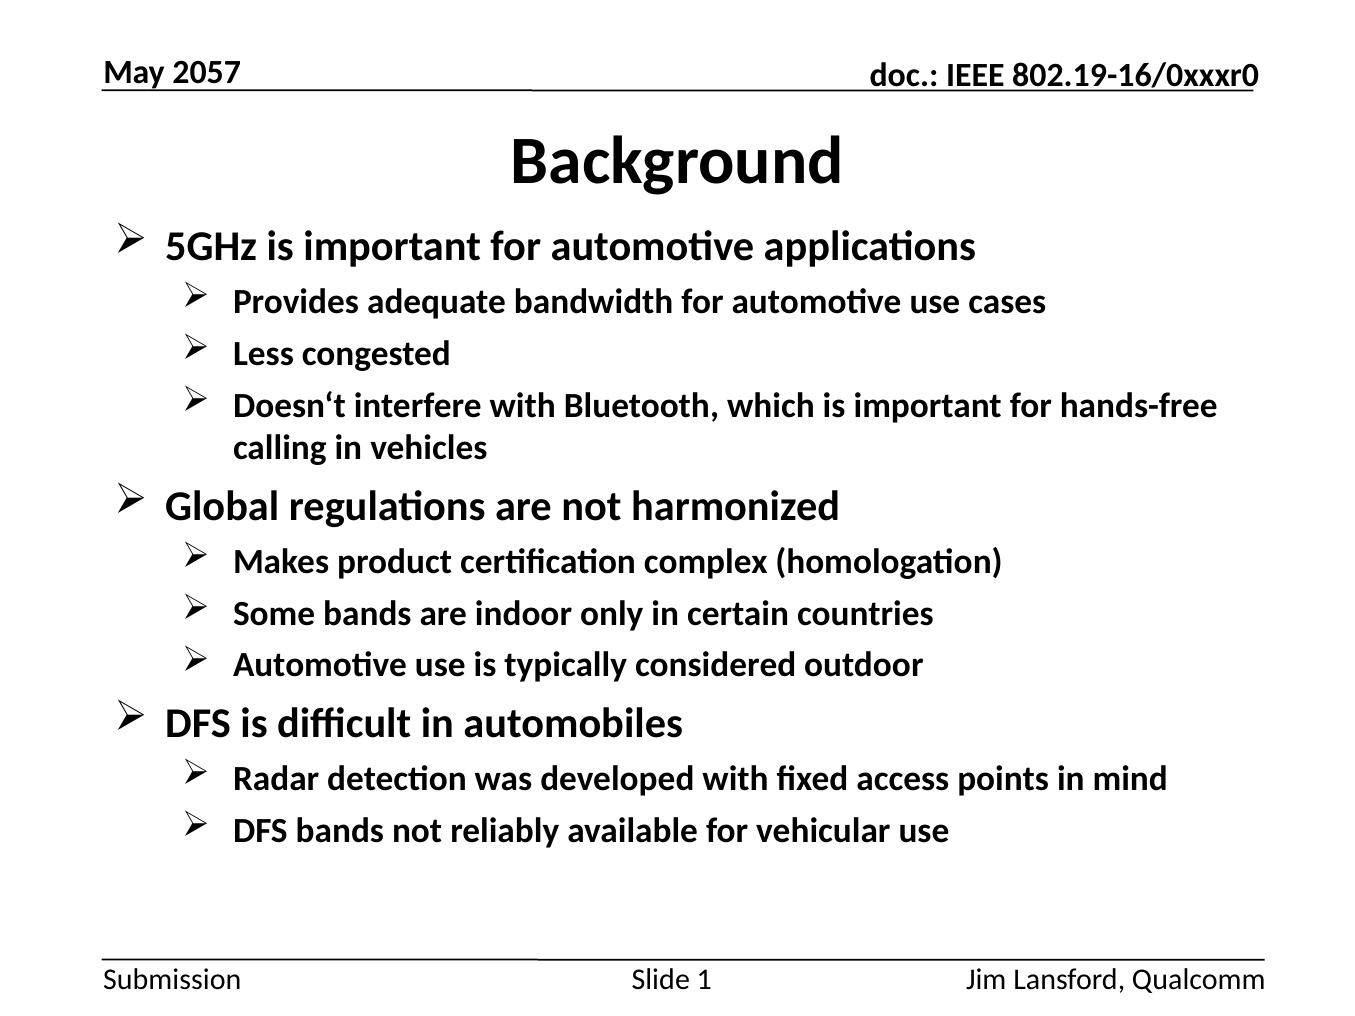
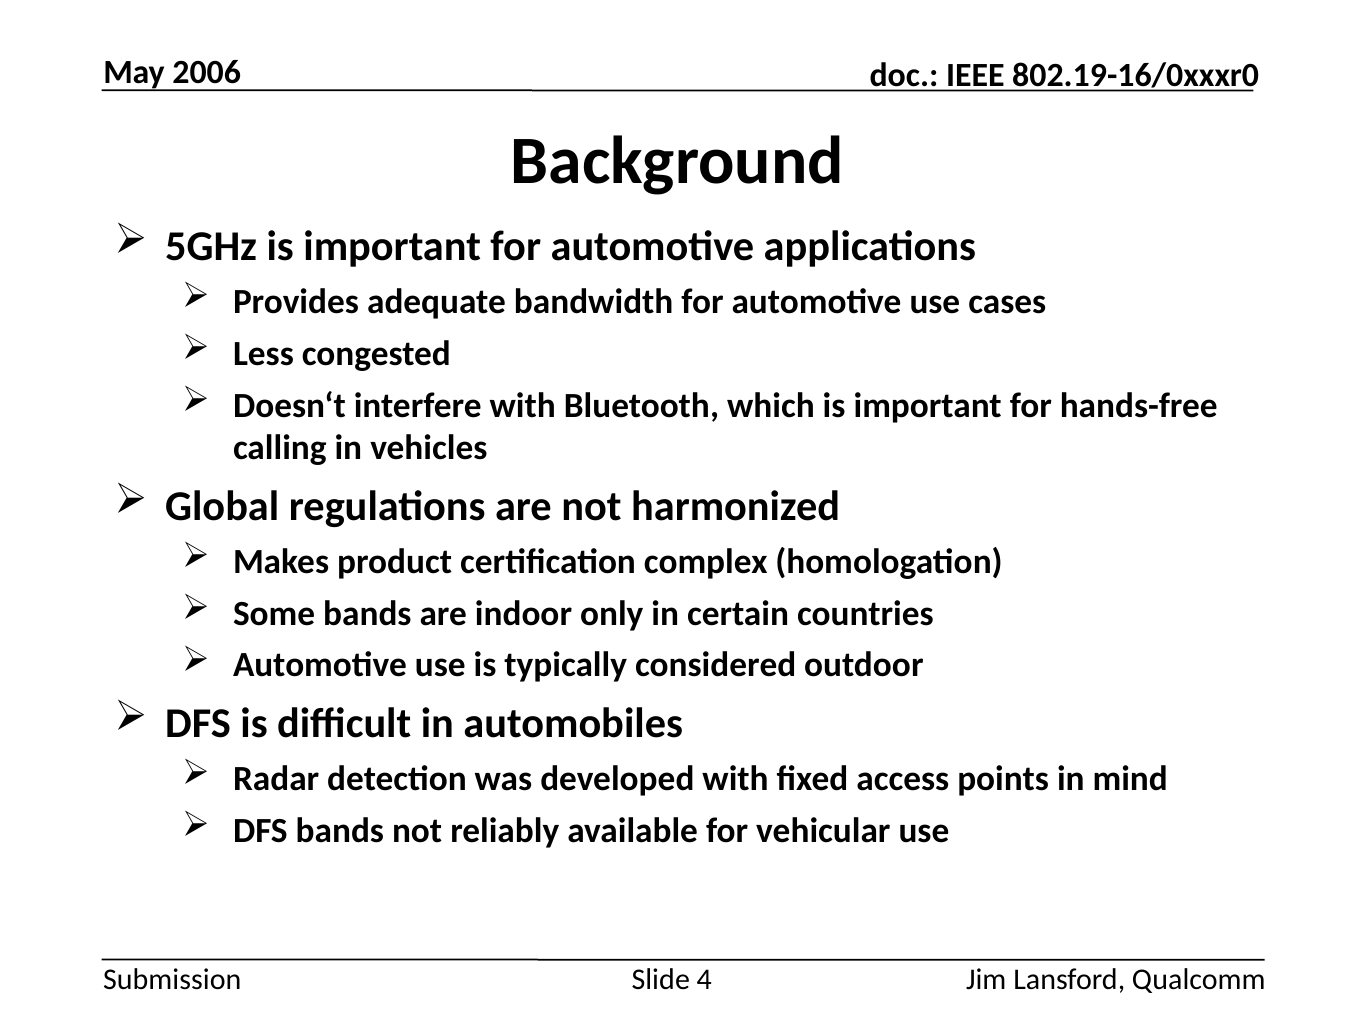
2057: 2057 -> 2006 (207, 72)
1: 1 -> 4 (704, 980)
